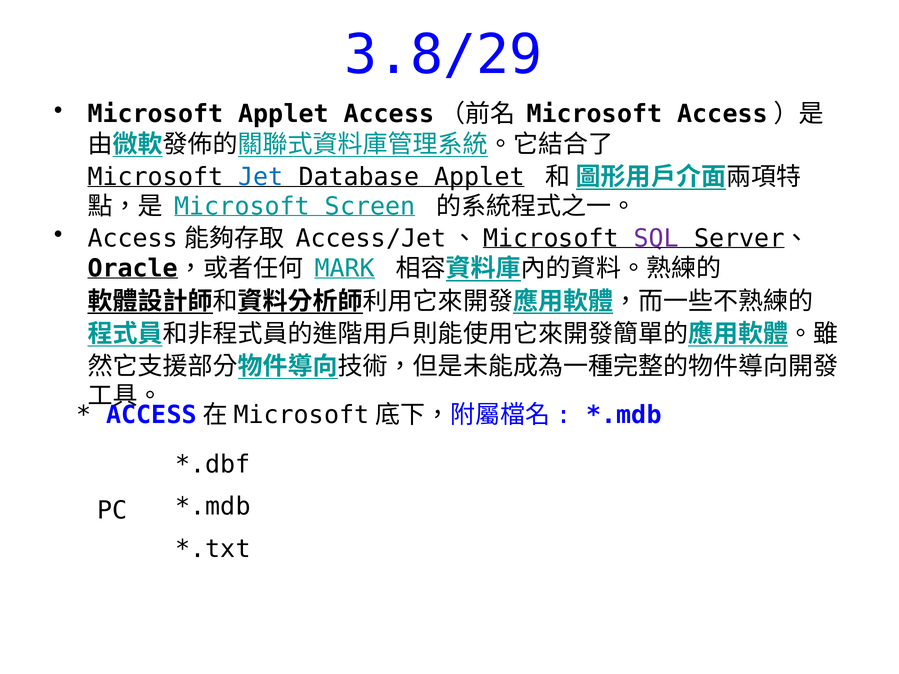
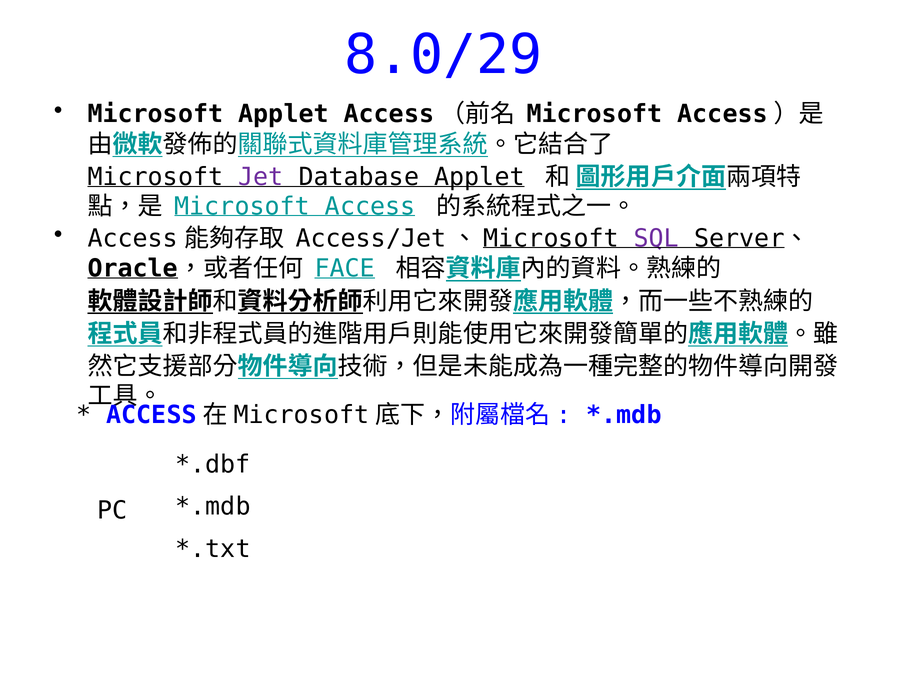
3.8/29: 3.8/29 -> 8.0/29 (443, 55)
Jet colour: blue -> purple (261, 177)
Screen: Screen -> Access (370, 207)
MARK: MARK -> FACE (345, 269)
